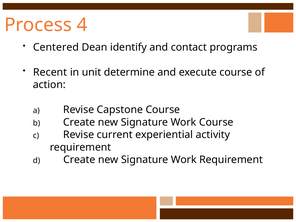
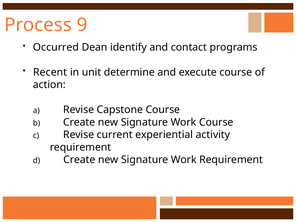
4: 4 -> 9 (82, 25)
Centered: Centered -> Occurred (56, 47)
